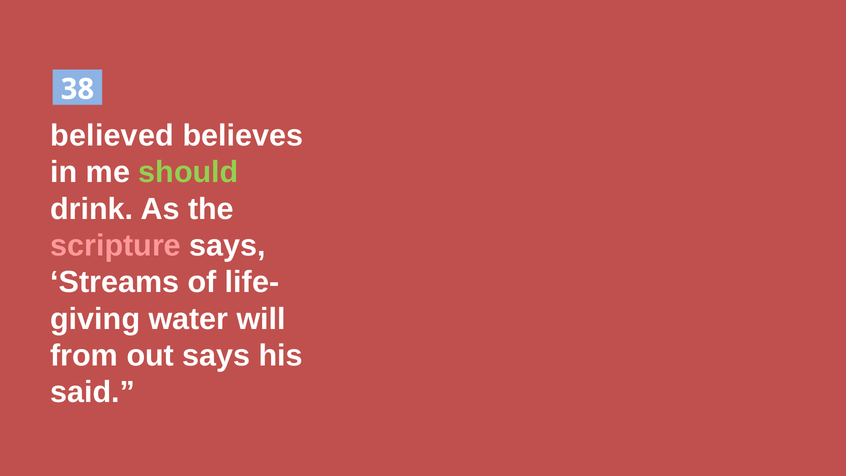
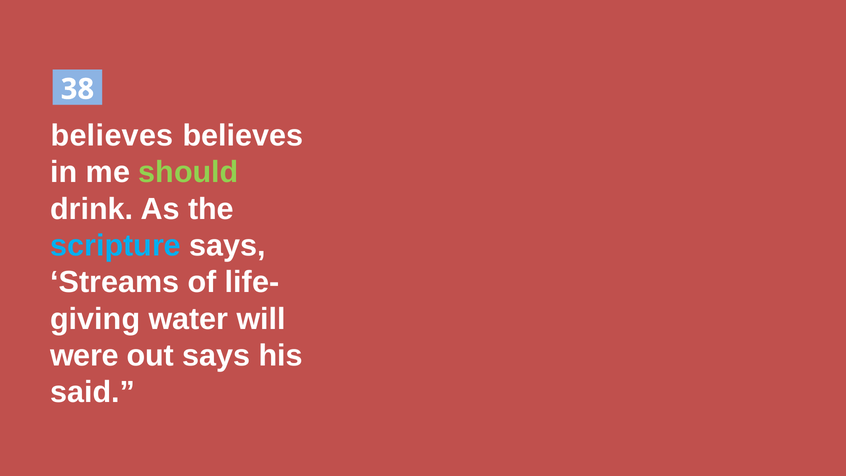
believed: believed -> believes (112, 136)
scripture colour: pink -> light blue (116, 246)
from: from -> were (84, 356)
